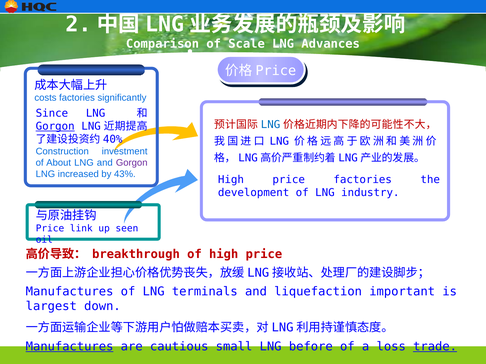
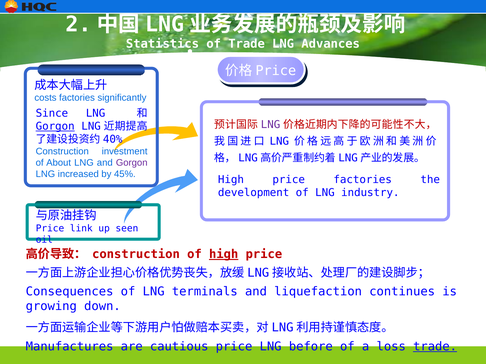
Comparison: Comparison -> Statistics (163, 44)
of Scale: Scale -> Trade (247, 44)
LNG colour: blue -> purple (271, 125)
43%: 43% -> 45% (125, 174)
breakthrough: breakthrough -> construction (136, 255)
high underline: none -> present (224, 255)
Manufactures: Manufactures -> Consequences (70, 292)
important: important -> continues (402, 292)
largest: largest -> growing (51, 306)
Manufactures underline: present -> none (70, 347)
cautious small: small -> price (234, 347)
